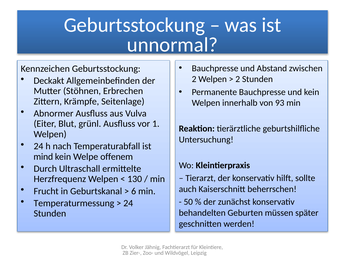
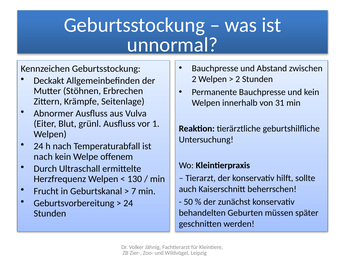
93: 93 -> 31 (280, 103)
mind: mind -> nach (43, 156)
6: 6 -> 7 (134, 191)
Temperaturmessung: Temperaturmessung -> Geburtsvorbereitung (74, 203)
